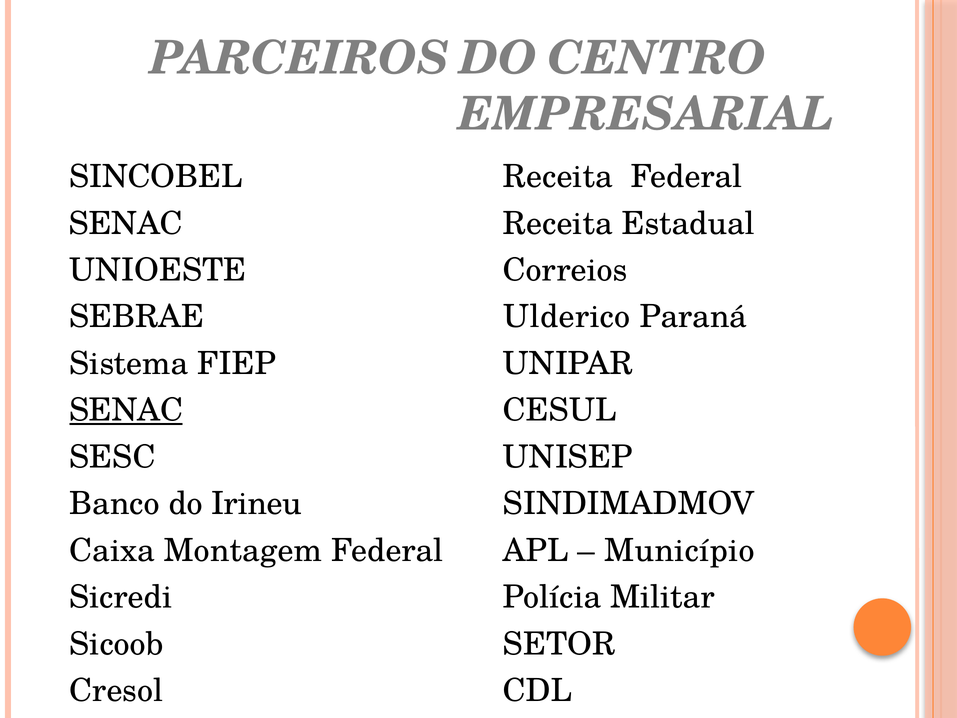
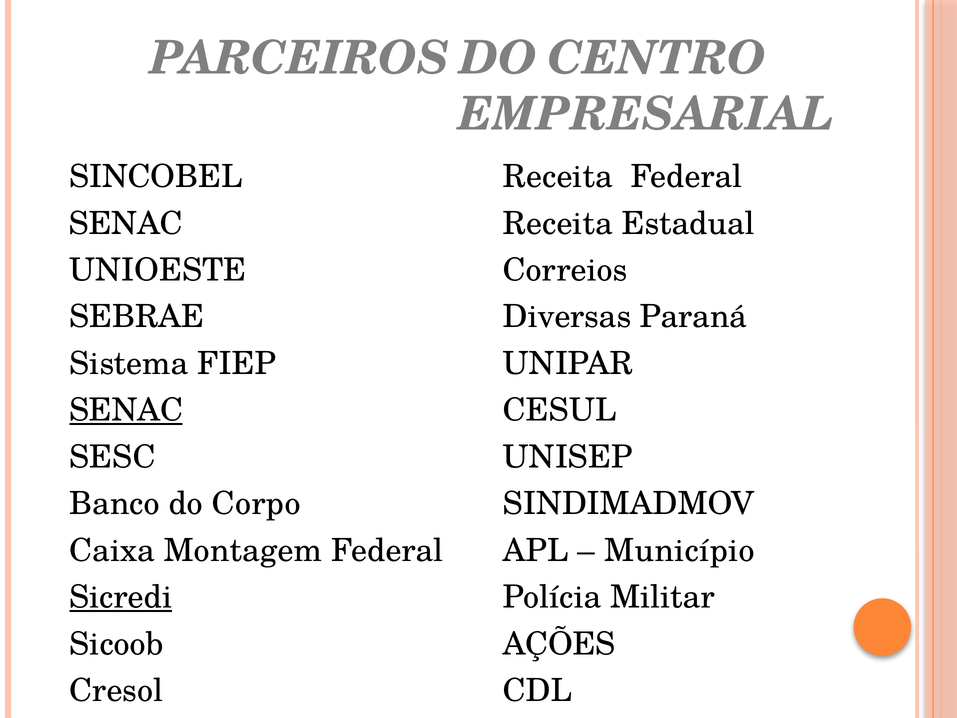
Ulderico: Ulderico -> Diversas (567, 317)
do Irineu: Irineu -> Corpo (256, 504)
Sicredi underline: none -> present (121, 597)
SETOR: SETOR -> AÇÕES (559, 644)
